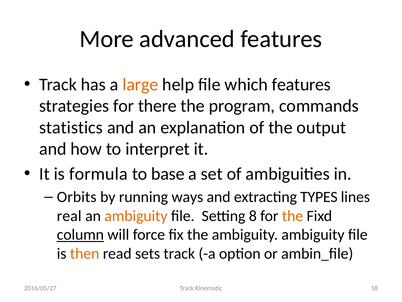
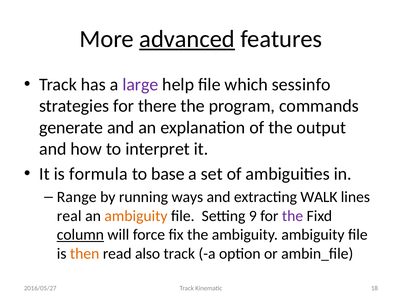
advanced underline: none -> present (187, 39)
large colour: orange -> purple (140, 84)
which features: features -> sessinfo (301, 84)
statistics: statistics -> generate (71, 127)
Orbits: Orbits -> Range (77, 197)
TYPES: TYPES -> WALK (319, 197)
8: 8 -> 9 (253, 216)
the colour: orange -> purple (293, 216)
sets: sets -> also (148, 253)
